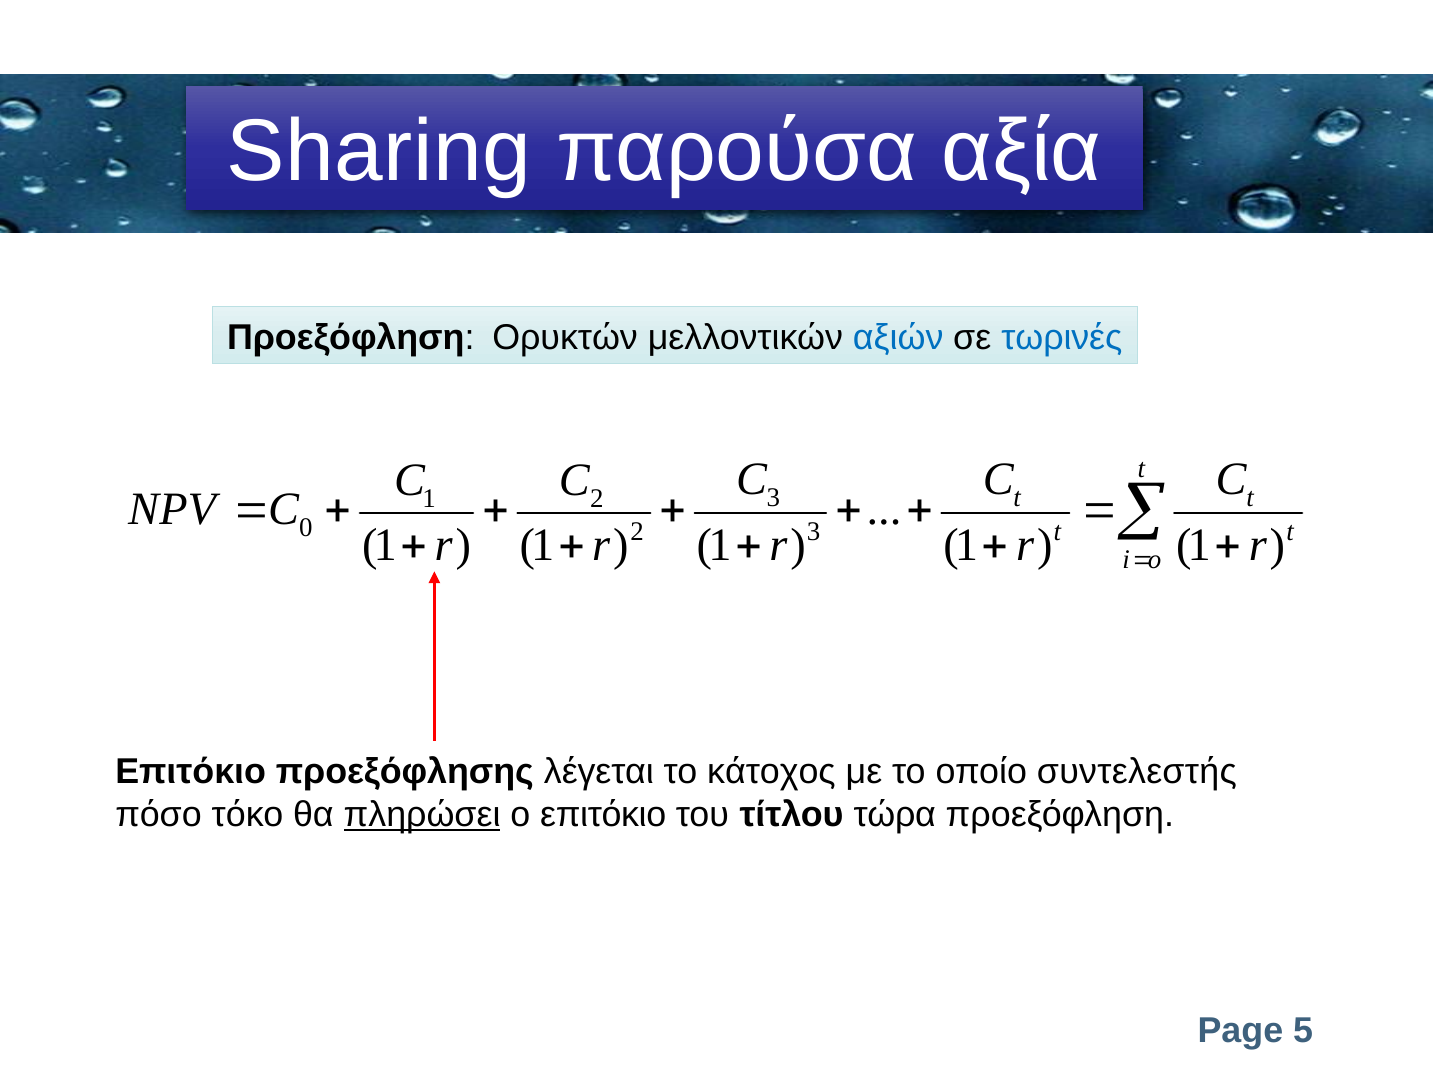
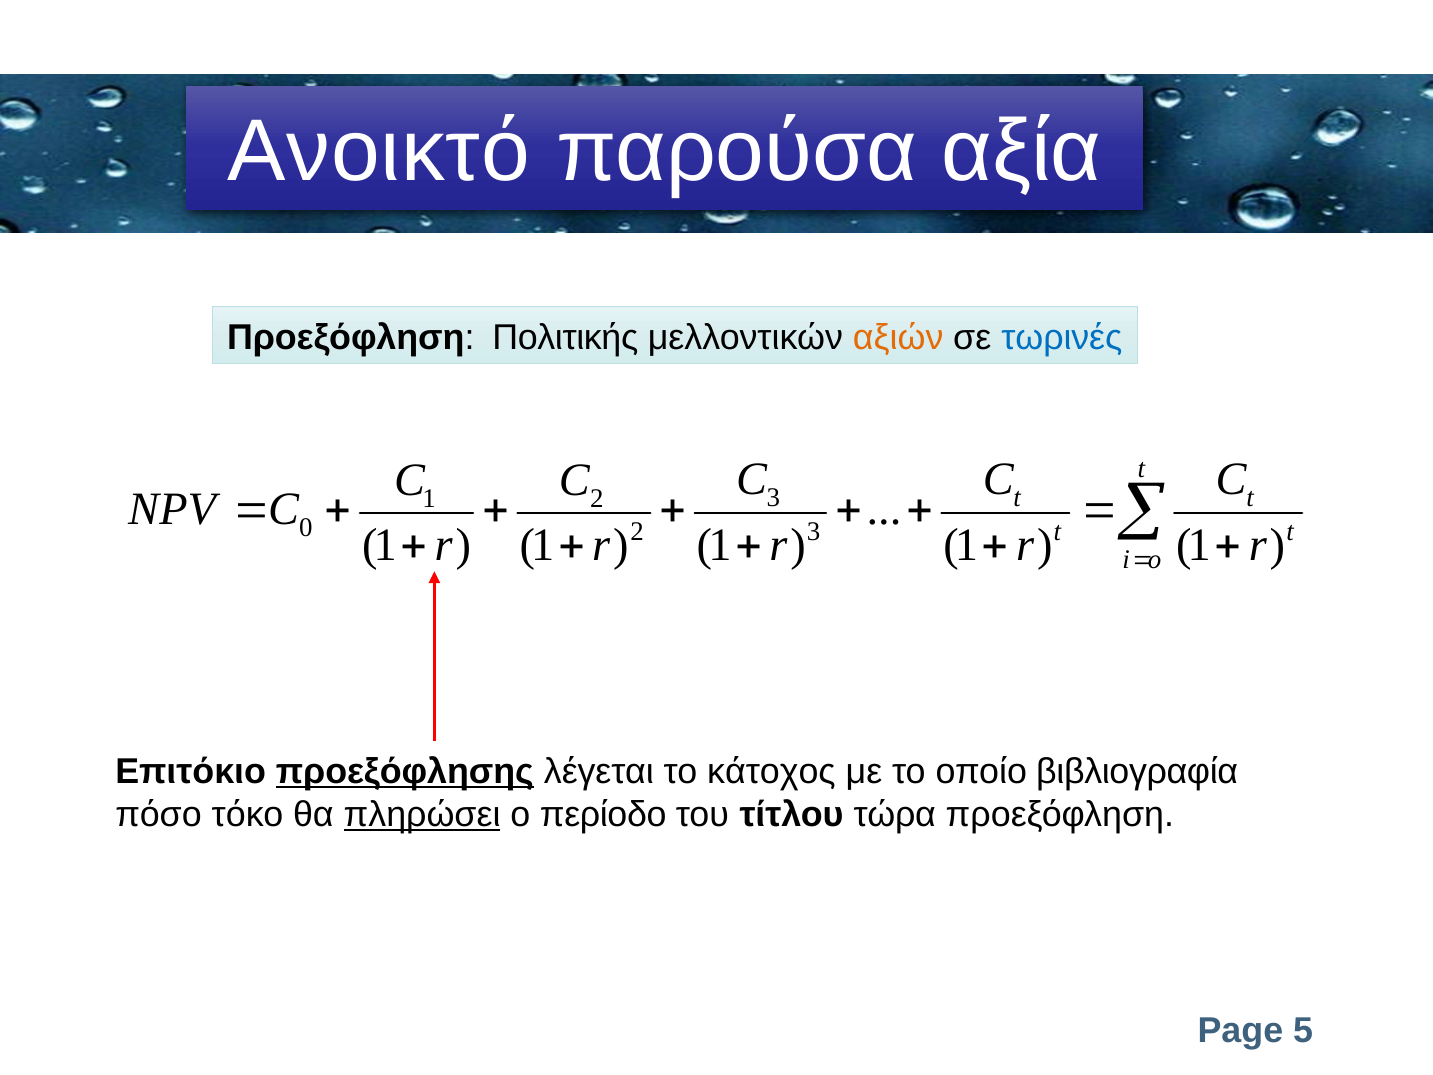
Sharing: Sharing -> Ανοικτό (379, 152)
Ορυκτών: Ορυκτών -> Πολιτικής (565, 338)
αξιών colour: blue -> orange (898, 338)
προεξόφλησης underline: none -> present (405, 771)
συντελεστής: συντελεστής -> βιβλιογραφία (1137, 771)
ο επιτόκιο: επιτόκιο -> περίοδο (603, 814)
